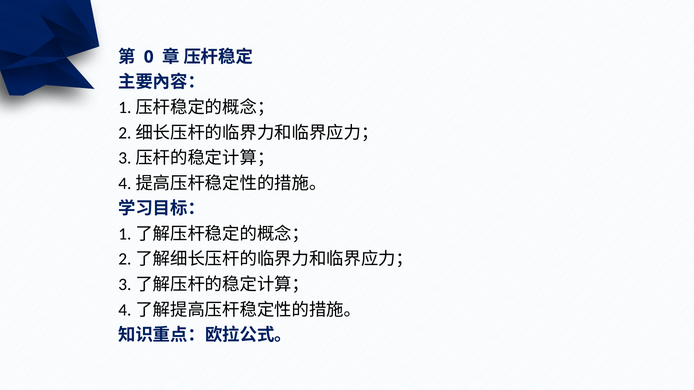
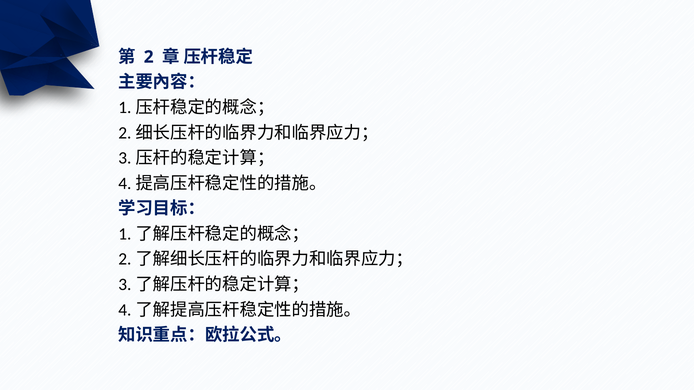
0: 0 -> 2 (149, 57)
